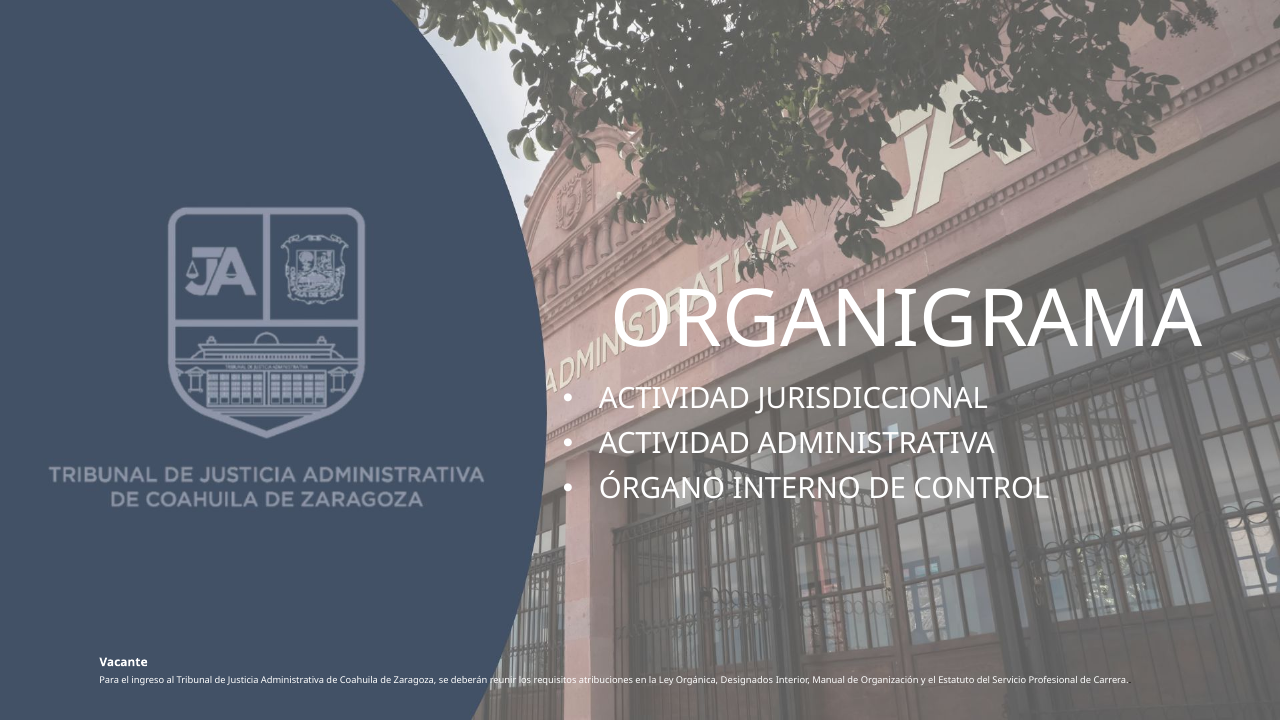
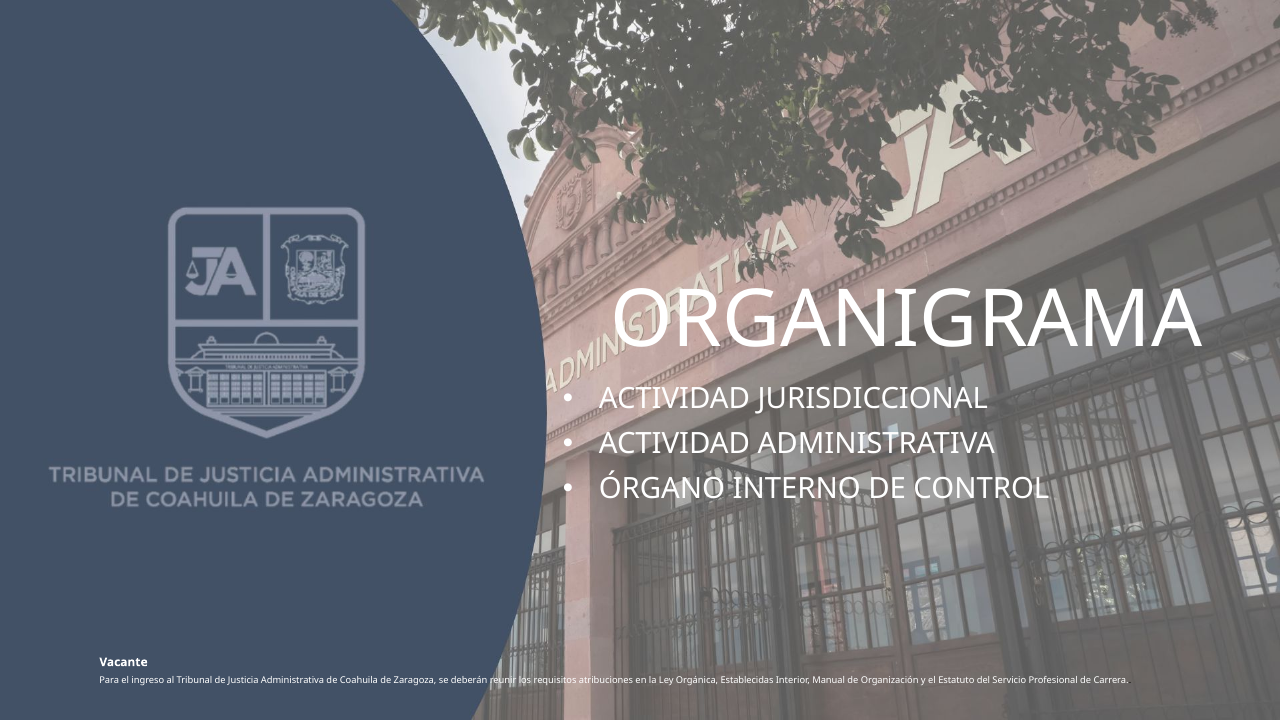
Designados: Designados -> Establecidas (747, 680)
